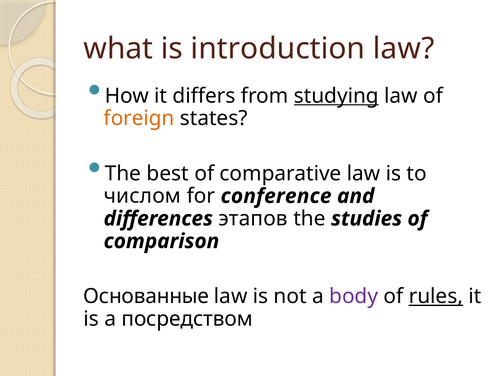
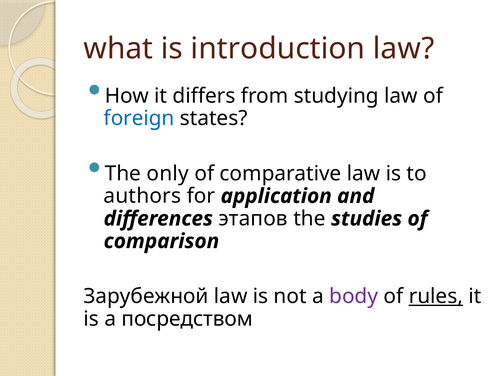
studying underline: present -> none (336, 96)
foreign colour: orange -> blue (139, 118)
best: best -> only (168, 173)
числом: числом -> authors (142, 196)
conference: conference -> application (276, 196)
Основанные: Основанные -> Зарубежной (146, 296)
